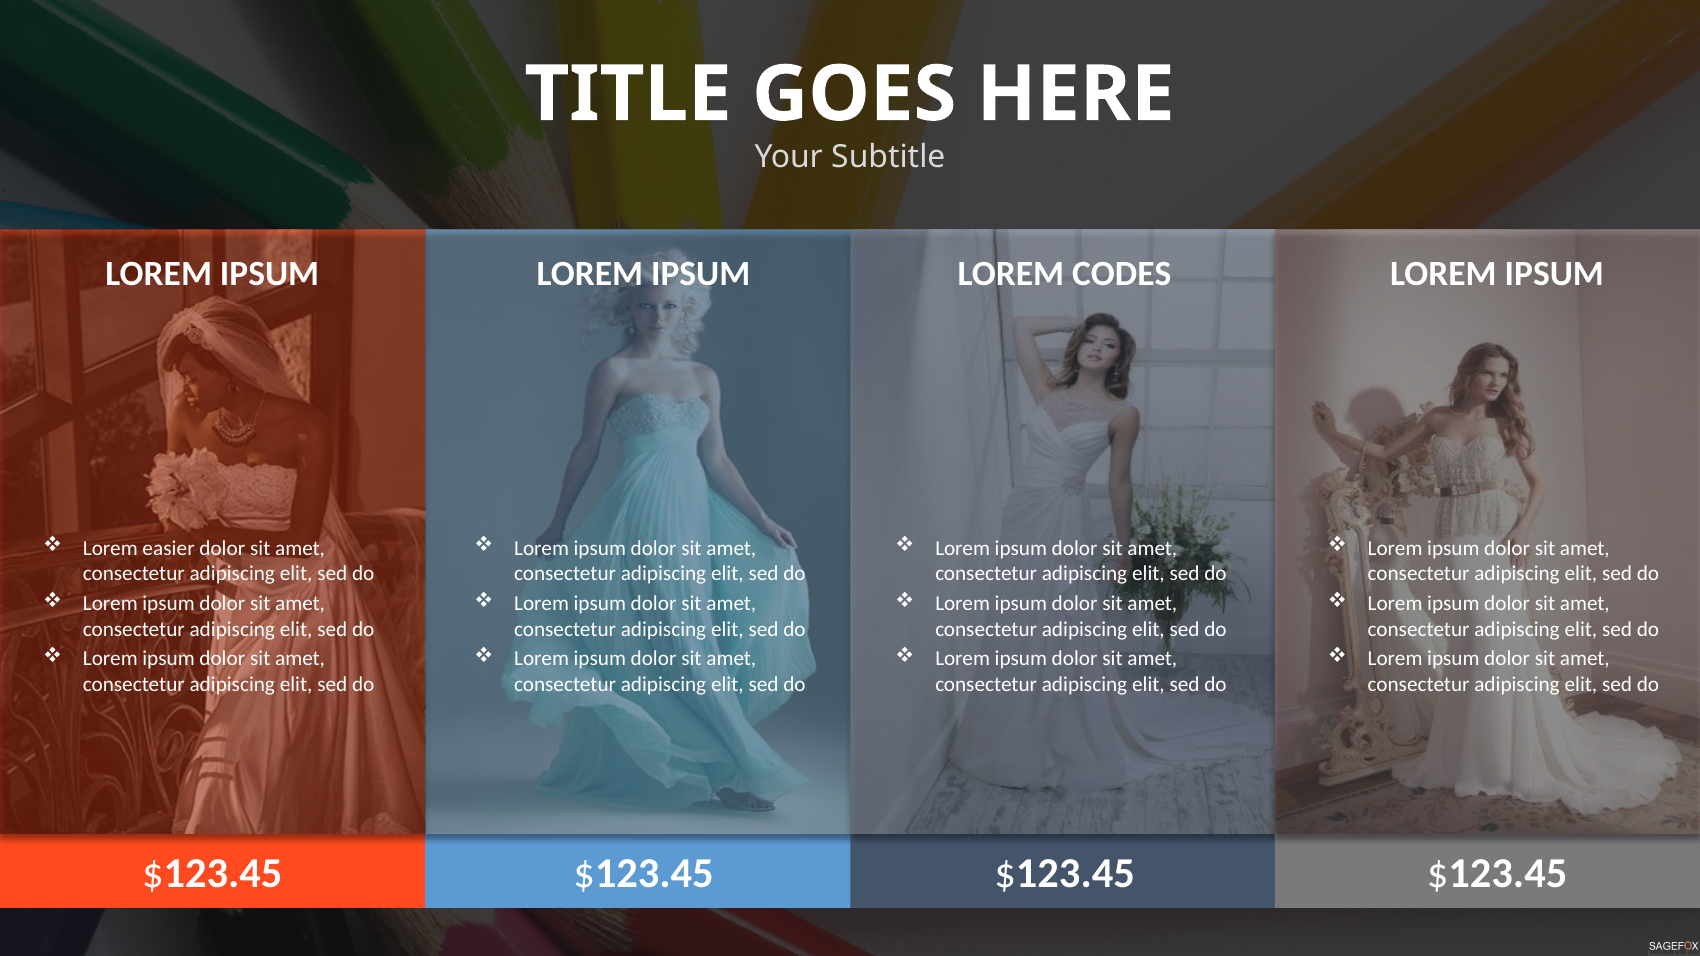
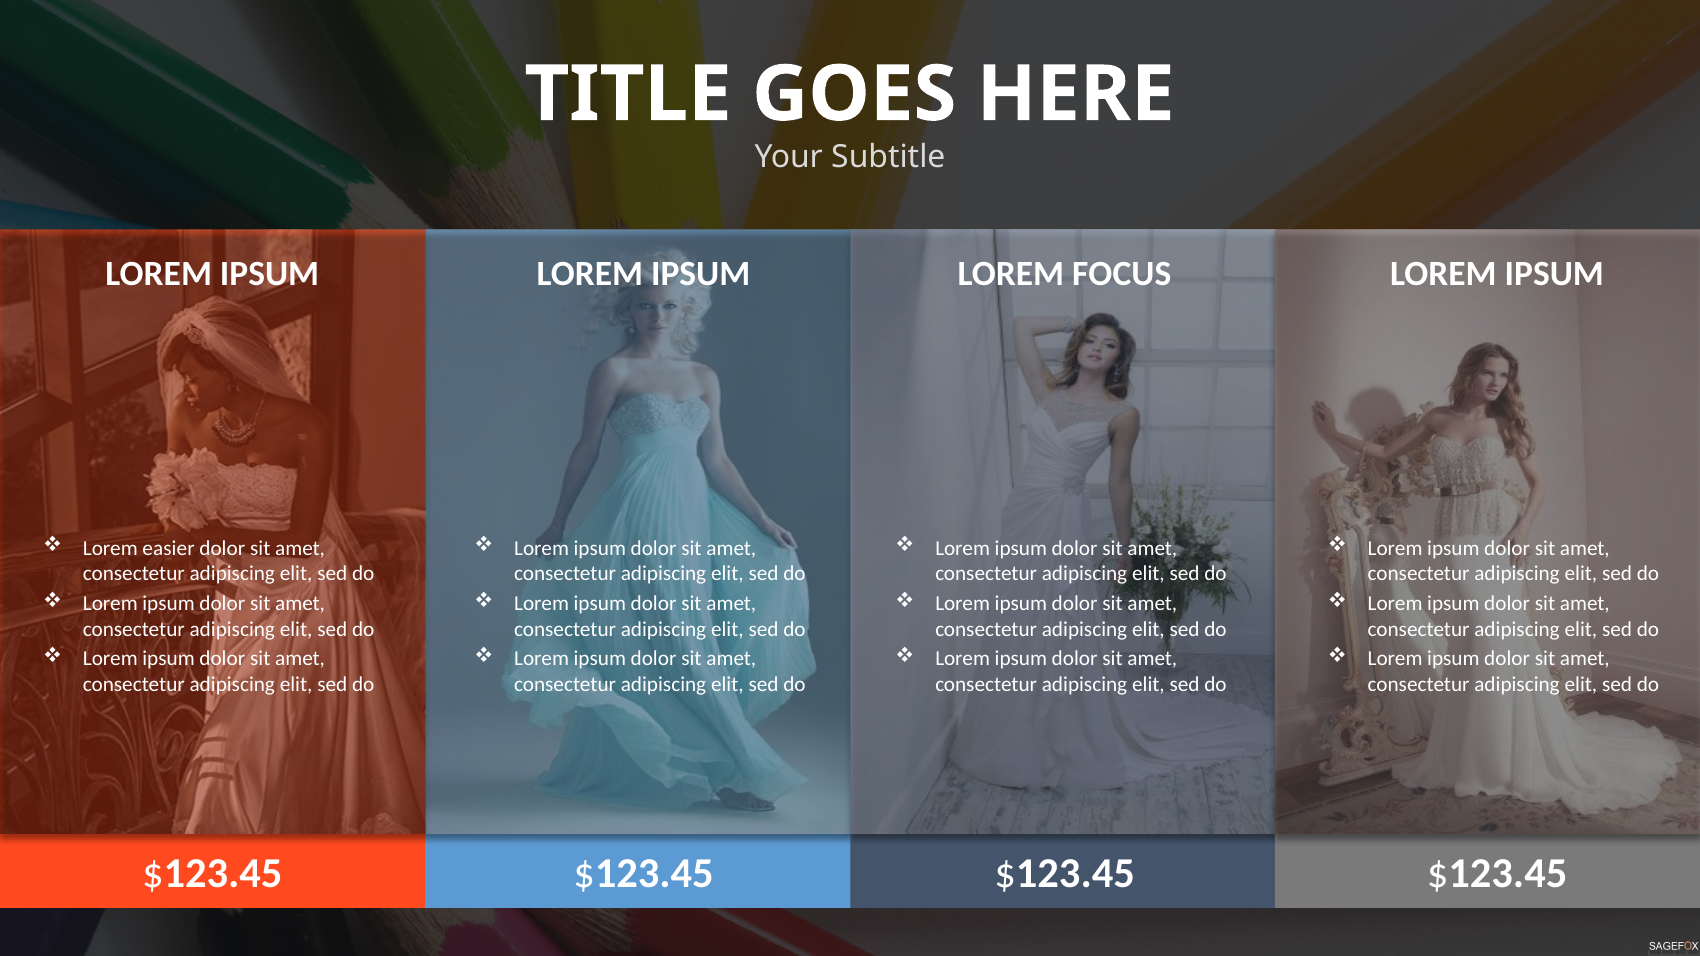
CODES: CODES -> FOCUS (1122, 274)
